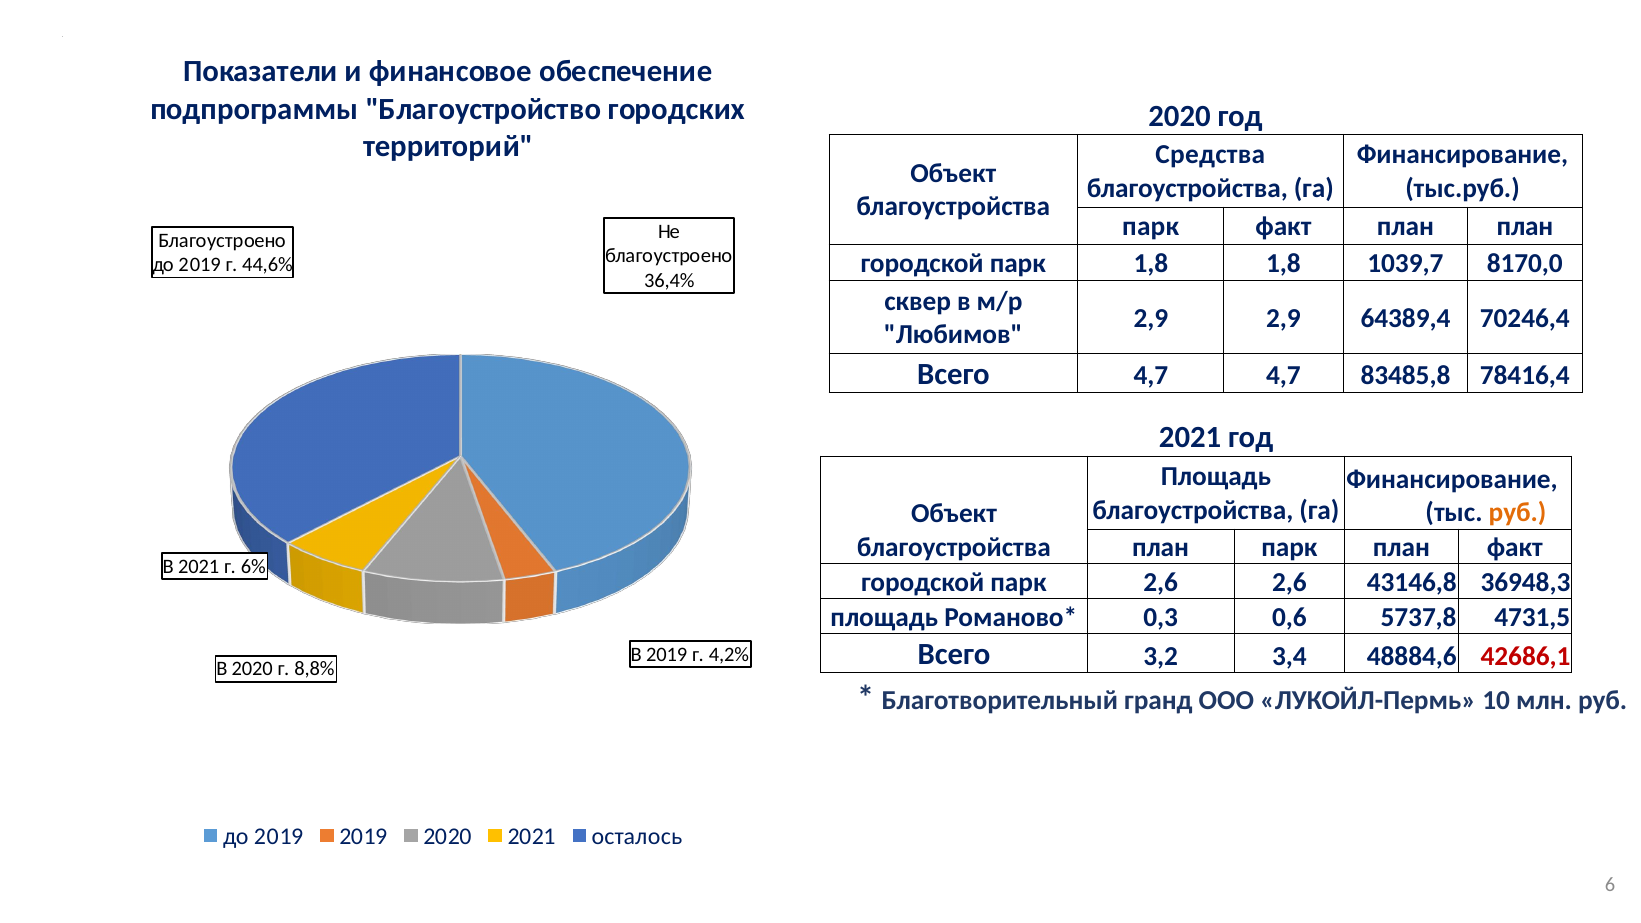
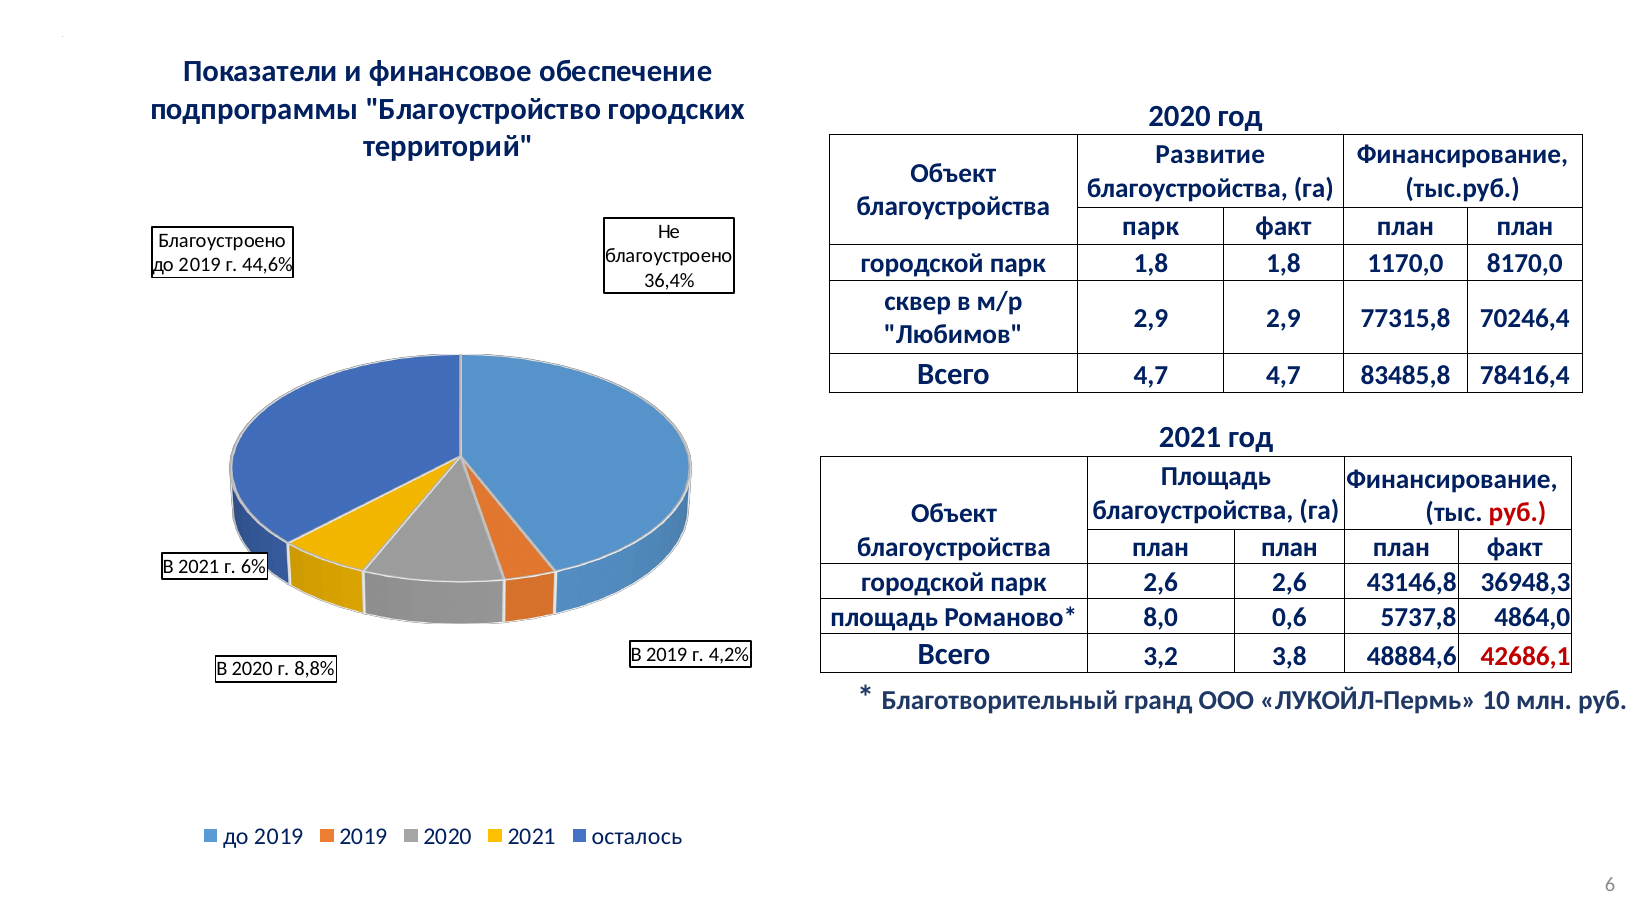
Средства: Средства -> Развитие (1210, 155)
1039,7: 1039,7 -> 1170,0 (1405, 263)
64389,4: 64389,4 -> 77315,8 (1406, 318)
руб colour: orange -> red (1517, 513)
парк: парк -> план (1289, 547)
0,3: 0,3 -> 8,0 (1161, 617)
4731,5: 4731,5 -> 4864,0 (1532, 617)
3,4: 3,4 -> 3,8 (1289, 656)
